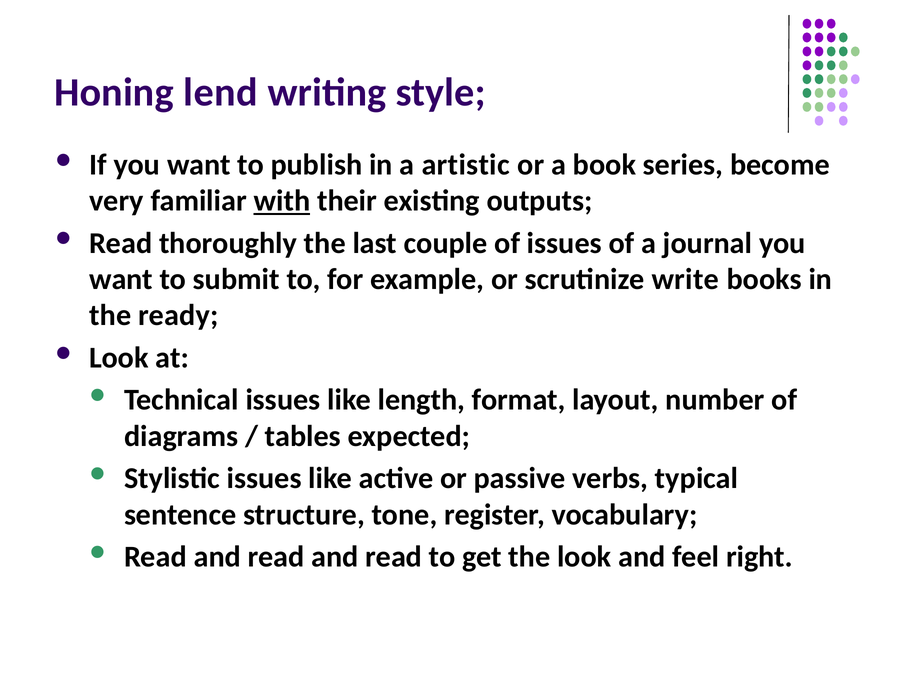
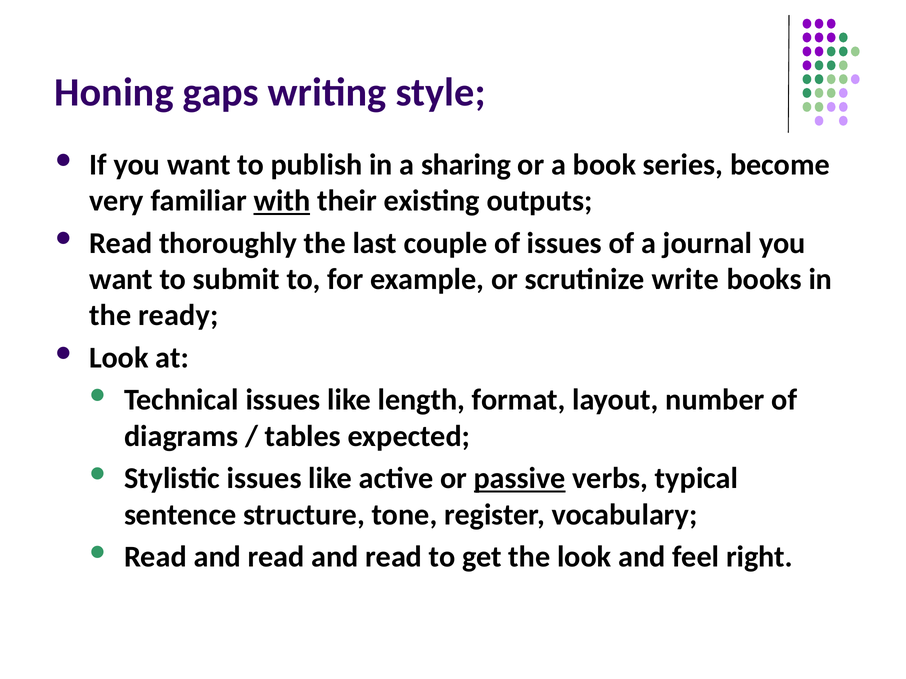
lend: lend -> gaps (221, 93)
artistic: artistic -> sharing (466, 165)
passive underline: none -> present (520, 479)
